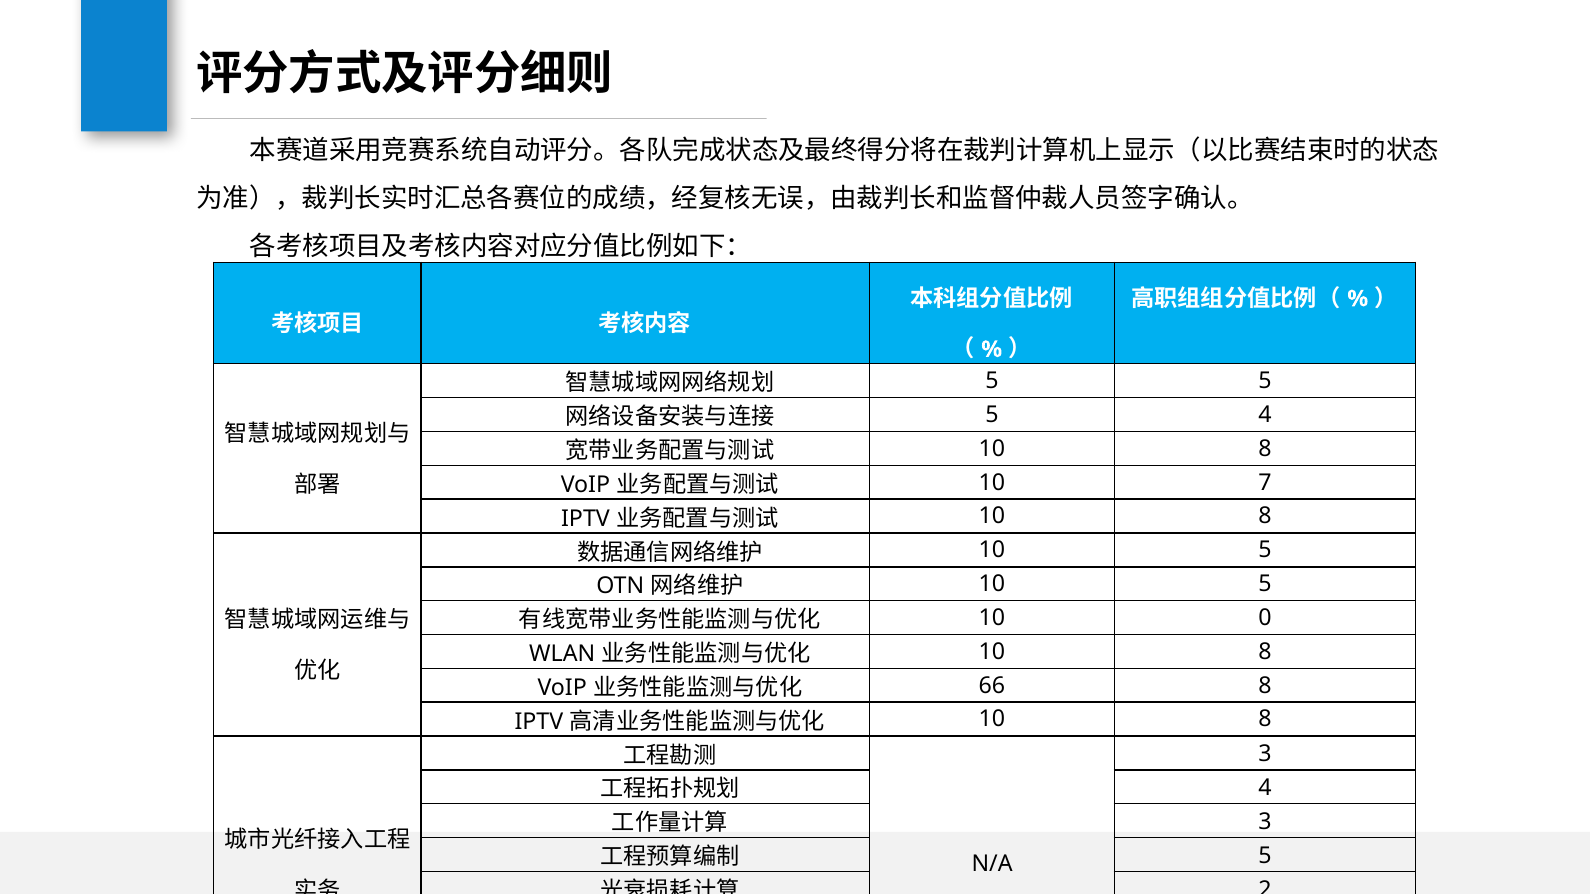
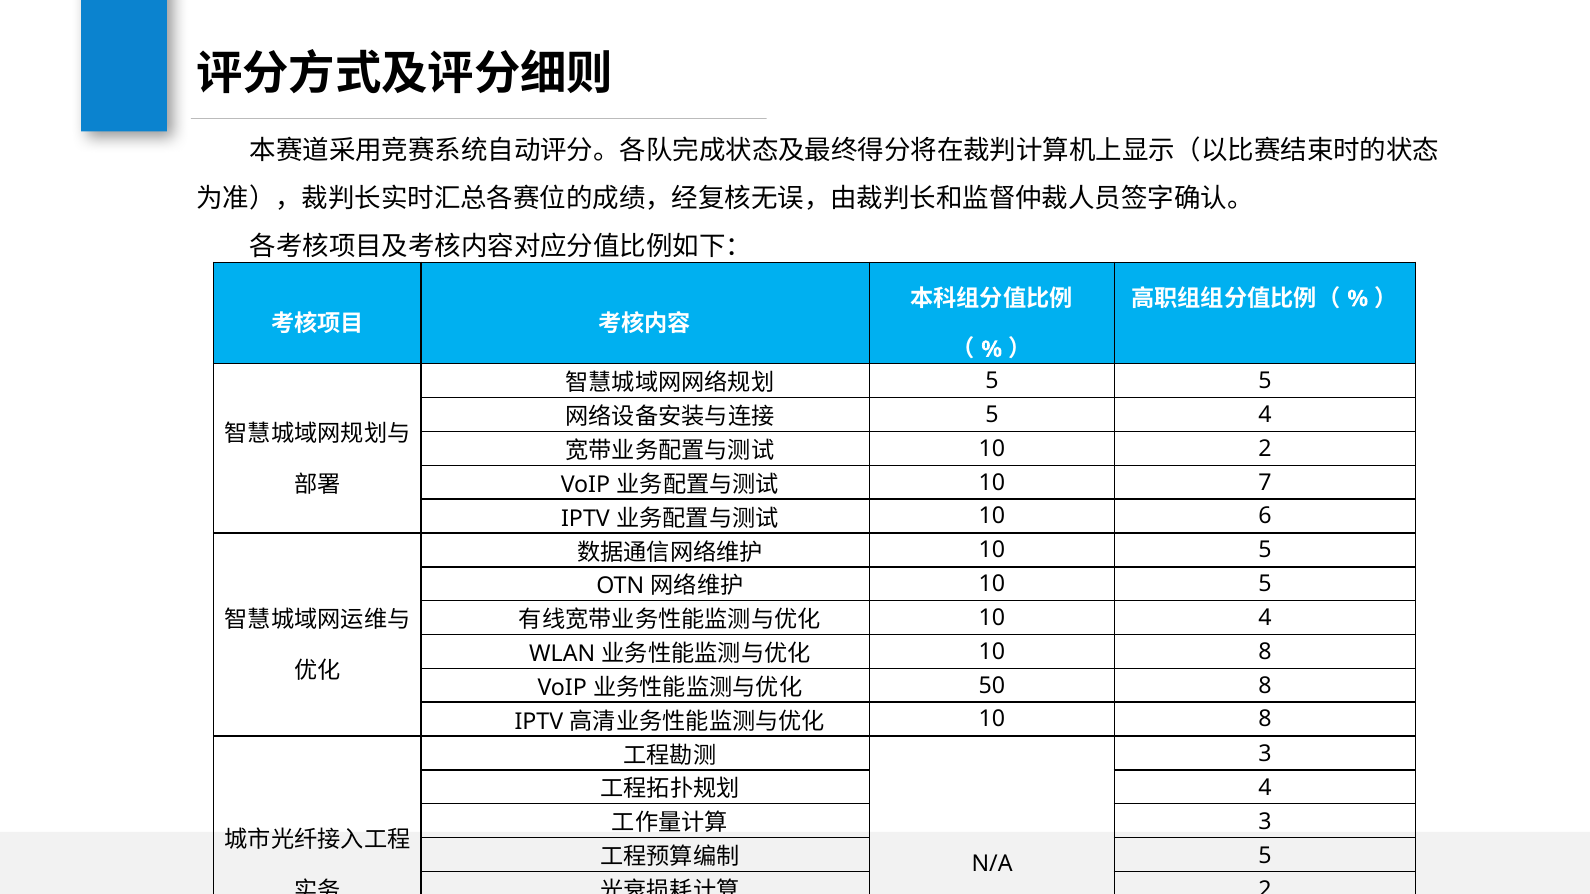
8: 8 -> 2 (1265, 449)
8: 8 -> 6 (1265, 517)
10 0: 0 -> 4 (1265, 618)
66: 66 -> 50 (992, 686)
